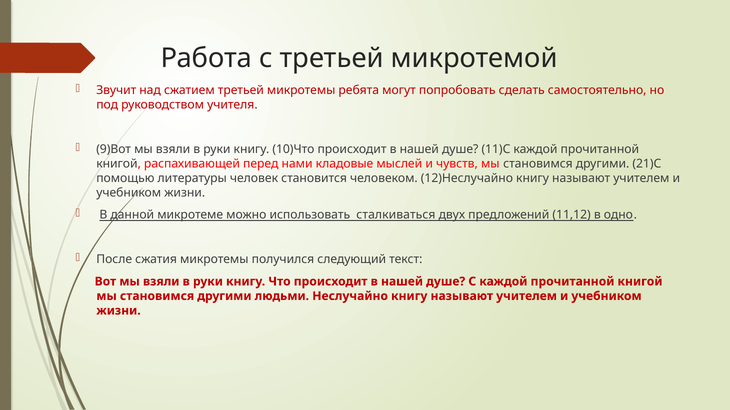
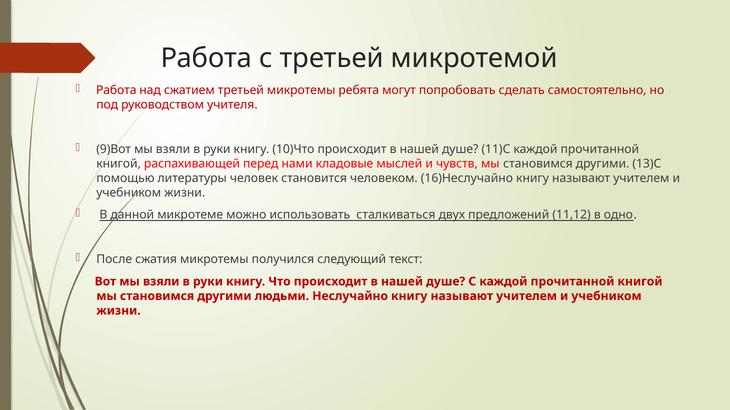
Звучит: Звучит -> Работа (116, 90)
21)С: 21)С -> 13)С (647, 164)
12)Неслучайно: 12)Неслучайно -> 16)Неслучайно (467, 178)
